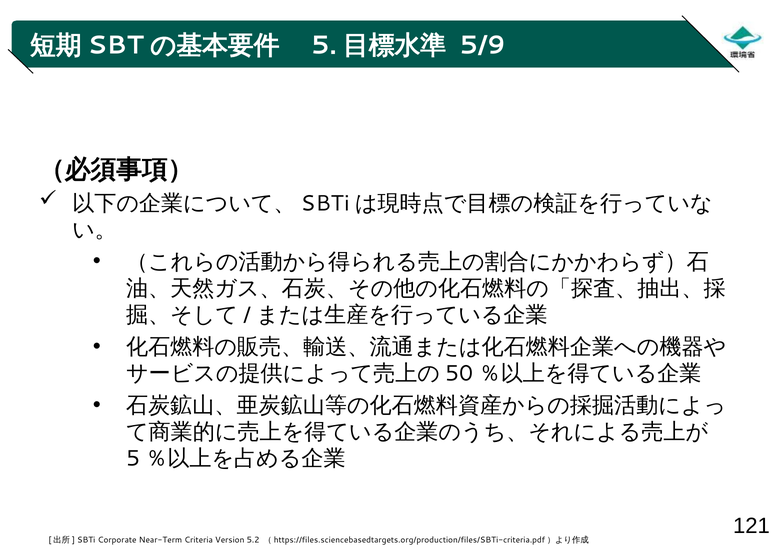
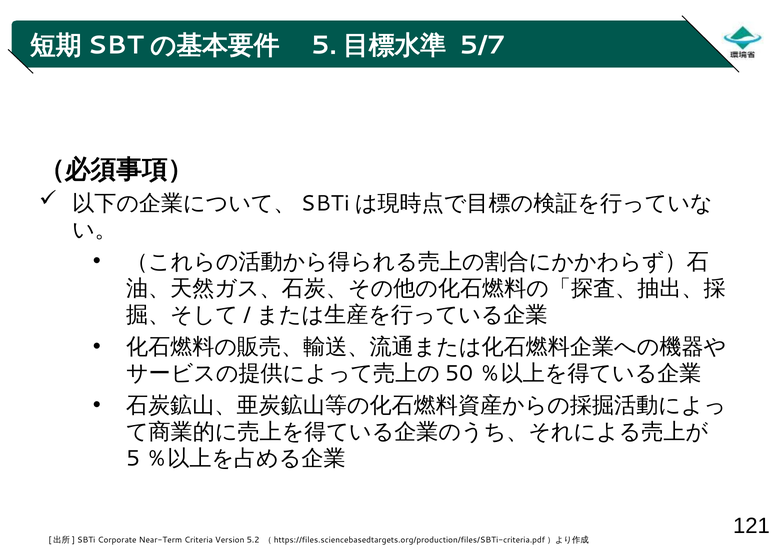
5/9: 5/9 -> 5/7 (483, 45)
